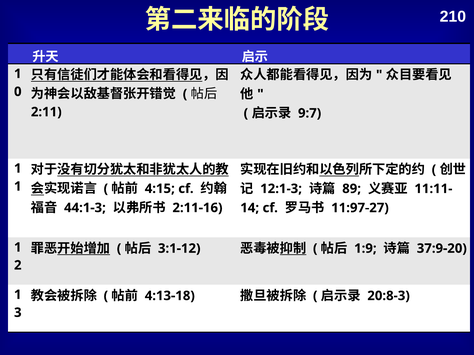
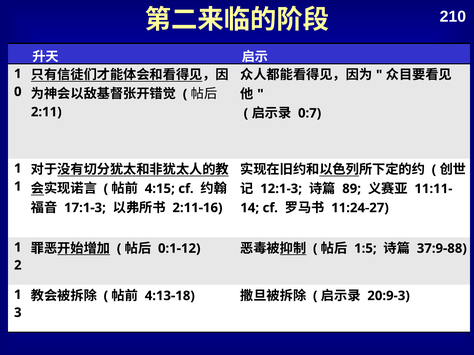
9:7: 9:7 -> 0:7 (310, 113)
44:1-3: 44:1-3 -> 17:1-3 (85, 208)
11:97-27: 11:97-27 -> 11:24-27 (360, 208)
3:1-12: 3:1-12 -> 0:1-12 (179, 249)
1:9: 1:9 -> 1:5 (365, 249)
37:9-20: 37:9-20 -> 37:9-88 (442, 249)
20:8-3: 20:8-3 -> 20:9-3 (389, 296)
